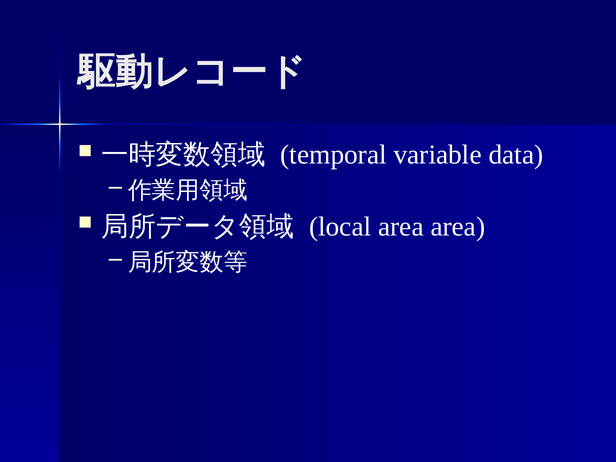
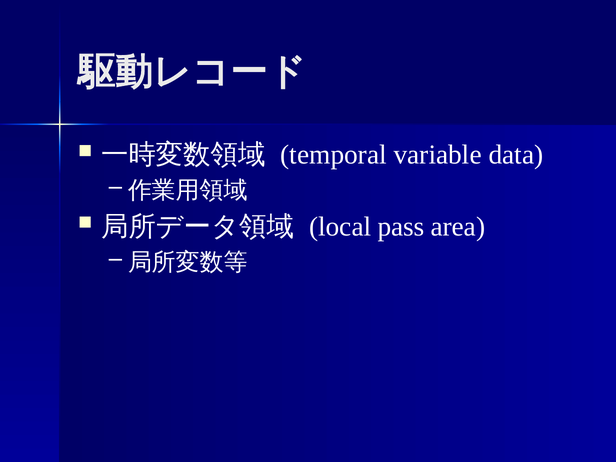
local area: area -> pass (401, 227)
